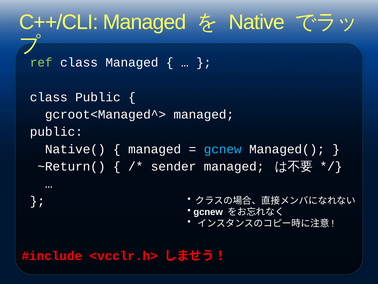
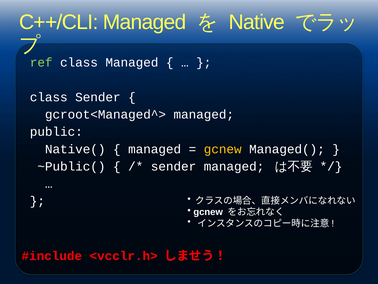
class Public: Public -> Sender (98, 97)
gcnew colour: light blue -> yellow (223, 149)
~Return(: ~Return( -> ~Public( (71, 166)
